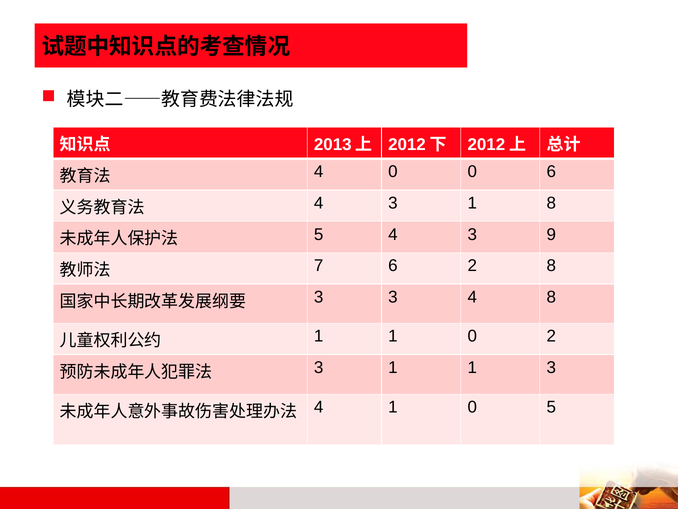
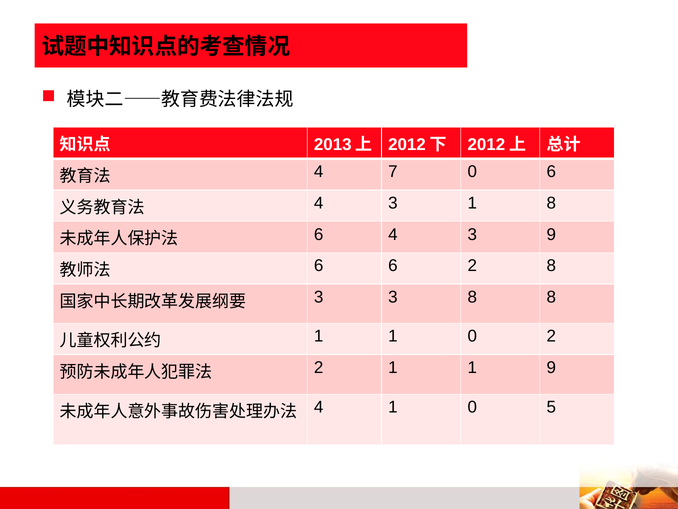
4 0: 0 -> 7 (393, 172)
5: 5 -> 6 (319, 234)
7: 7 -> 6 (319, 266)
3 4: 4 -> 8 (472, 297)
3: 3 -> 2 (319, 367)
1 3: 3 -> 9 (551, 367)
